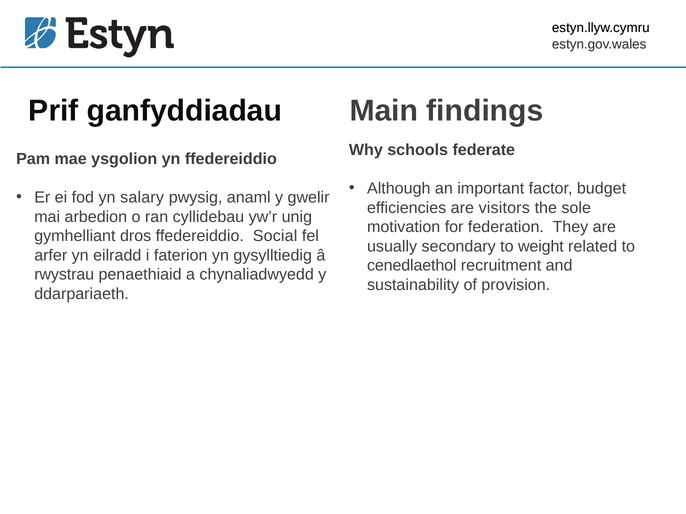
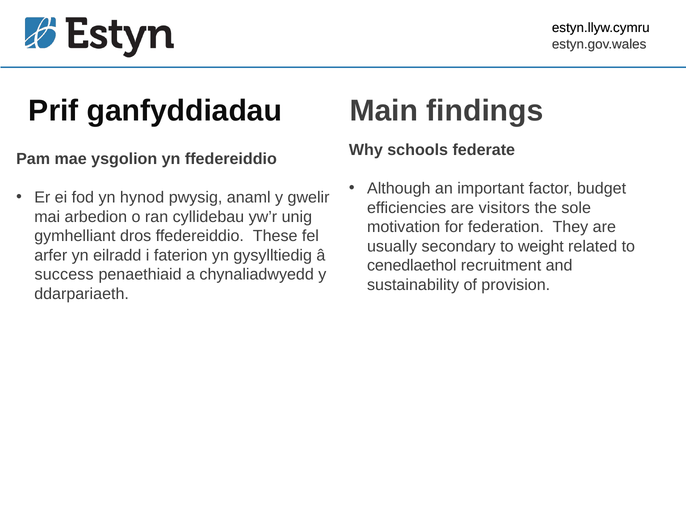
salary: salary -> hynod (142, 198)
Social: Social -> These (275, 236)
rwystrau: rwystrau -> success (64, 275)
